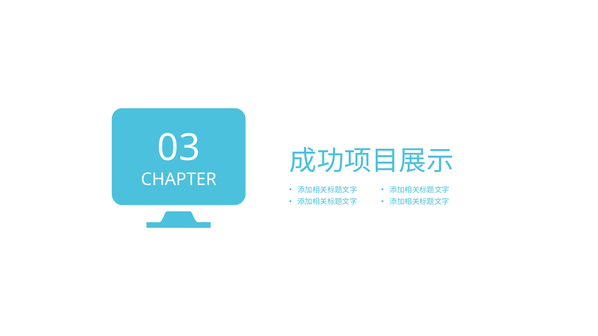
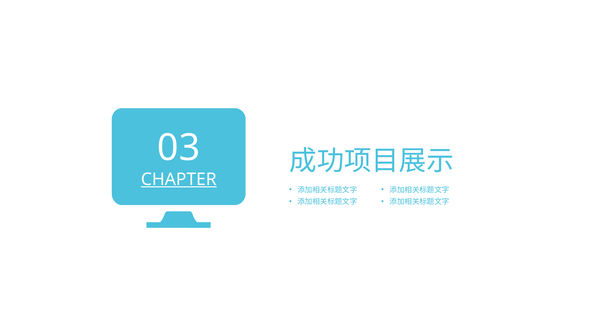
CHAPTER underline: none -> present (179, 179)
